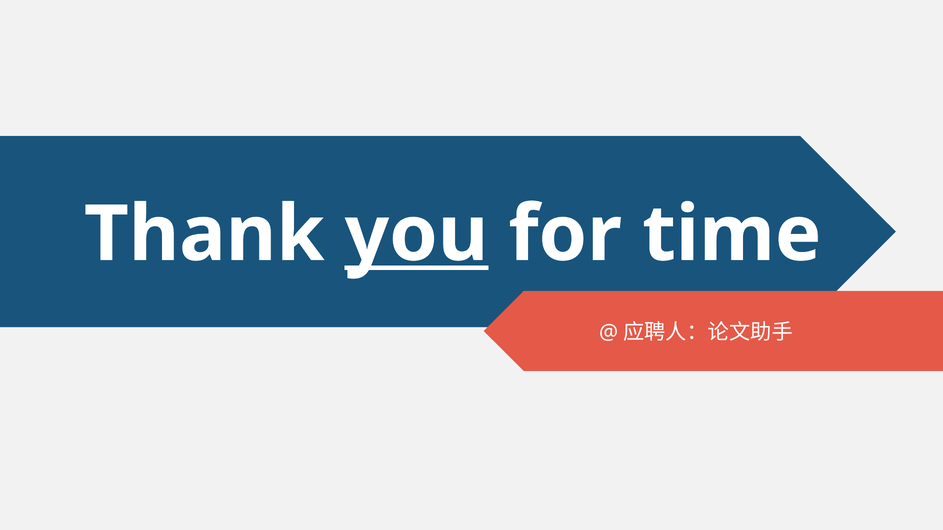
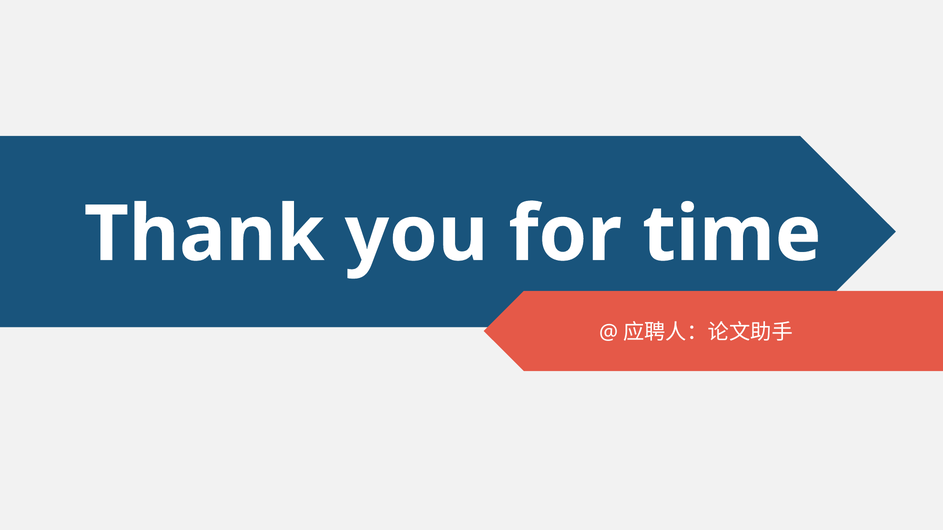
you underline: present -> none (417, 235)
